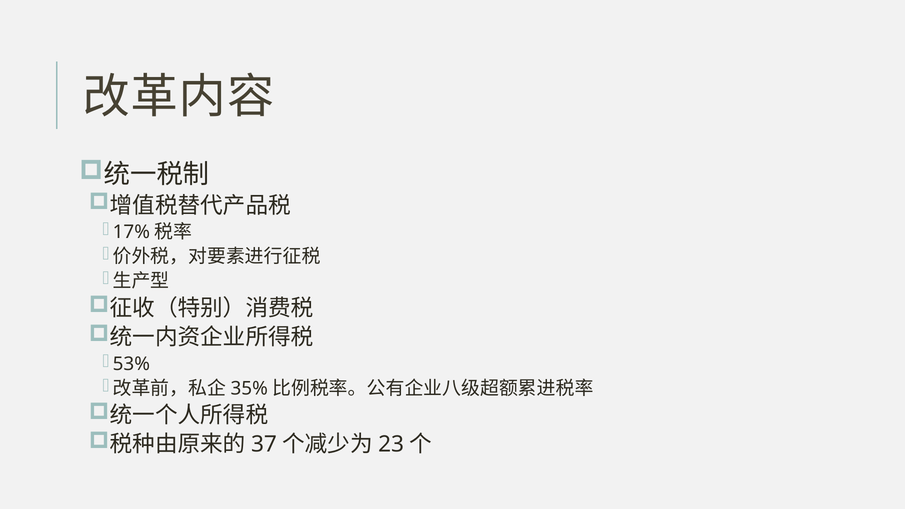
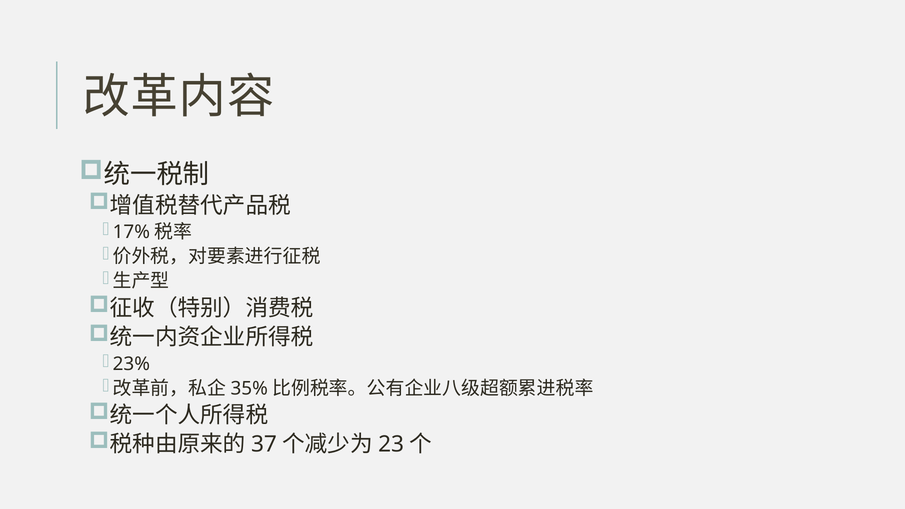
53%: 53% -> 23% (131, 364)
